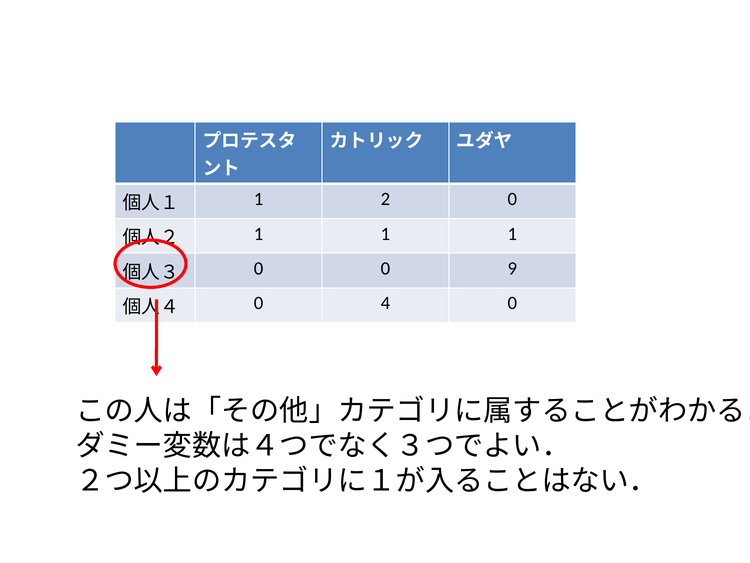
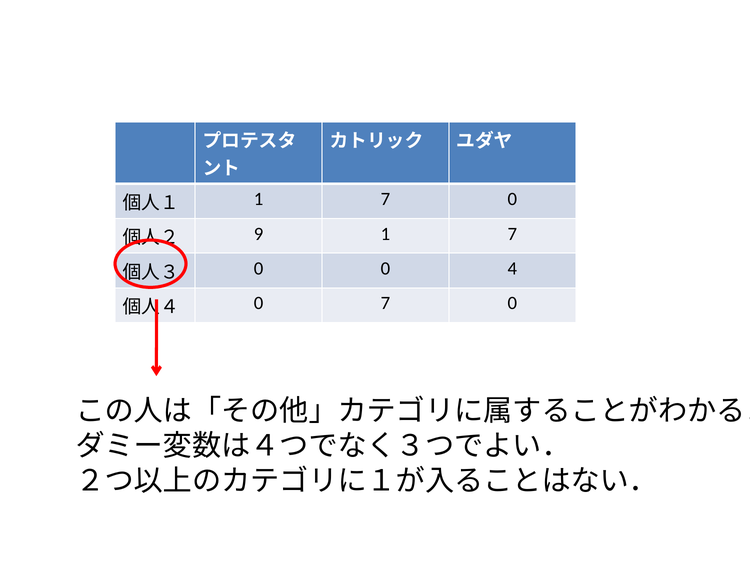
2: 2 -> 7 (385, 199)
1: 1 -> 9 (259, 234)
1: 1 -> 7 (512, 234)
9: 9 -> 4 (512, 268)
0 4: 4 -> 7 (385, 303)
